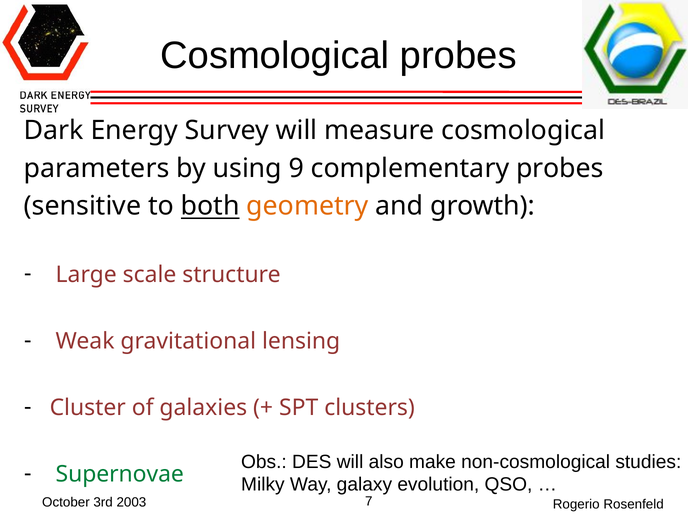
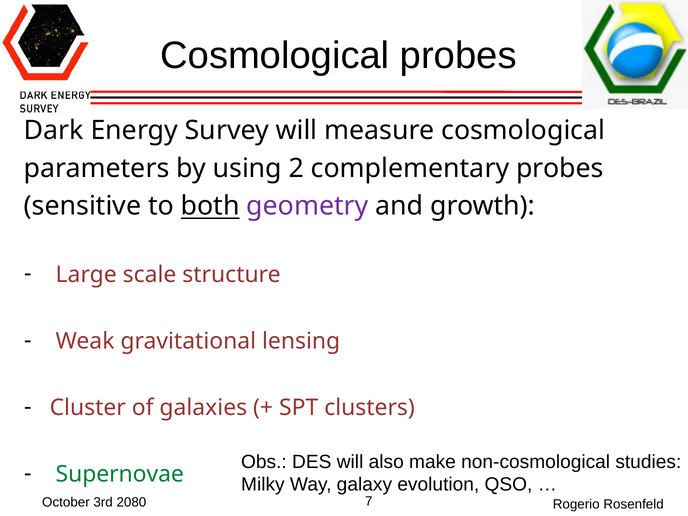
9: 9 -> 2 (296, 168)
geometry colour: orange -> purple (307, 206)
2003: 2003 -> 2080 (131, 502)
